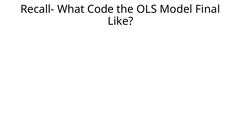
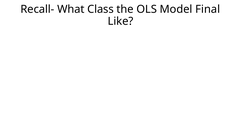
Code: Code -> Class (101, 9)
